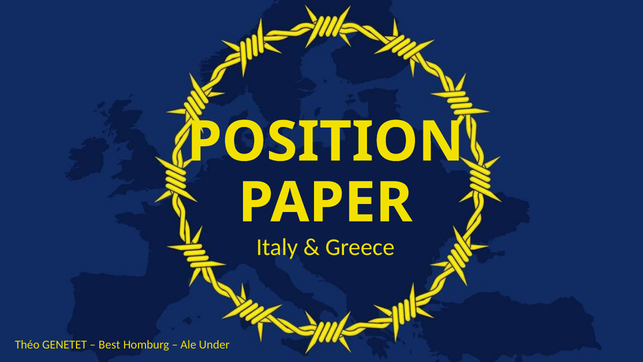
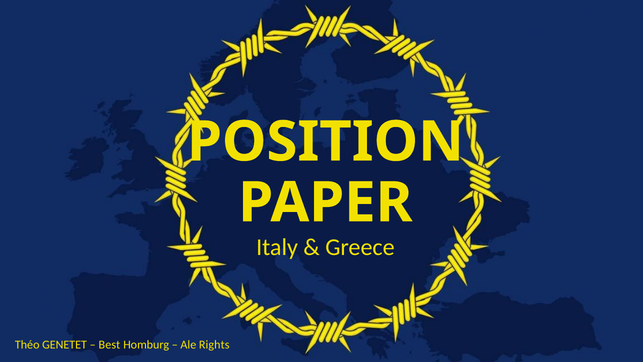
Under: Under -> Rights (214, 345)
